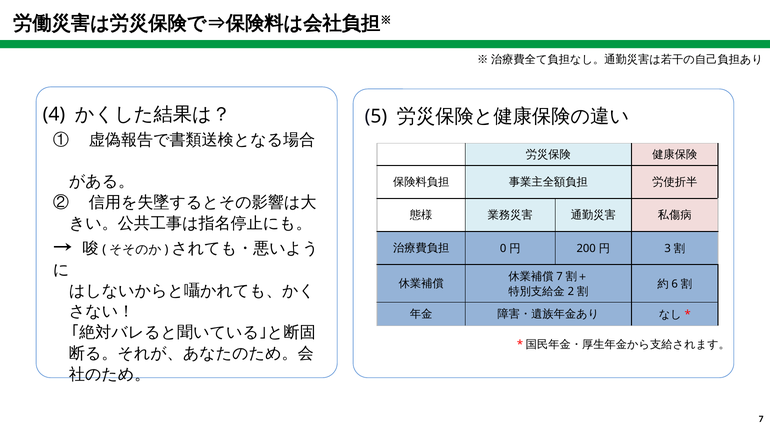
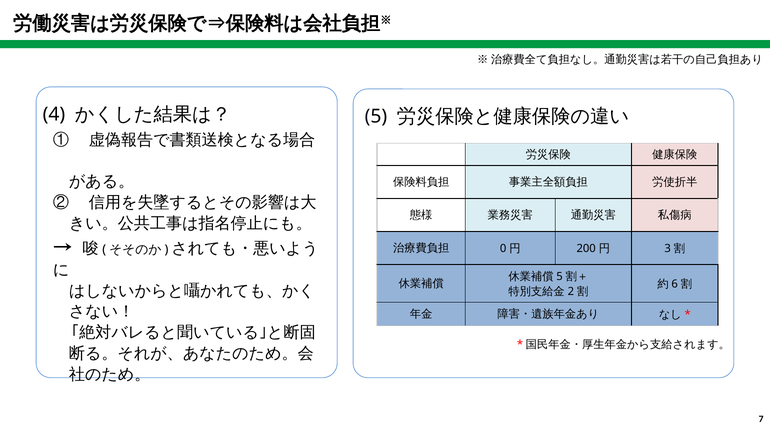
7: 7 -> 5 (560, 276)
